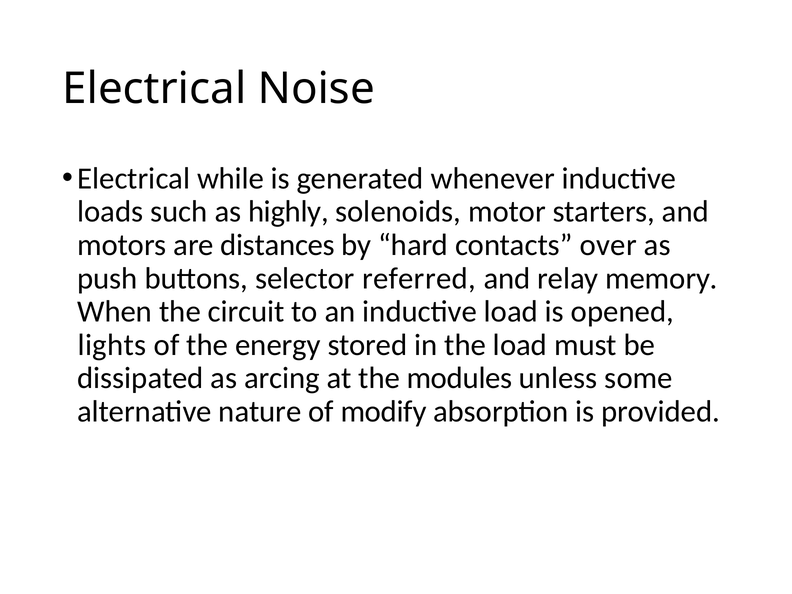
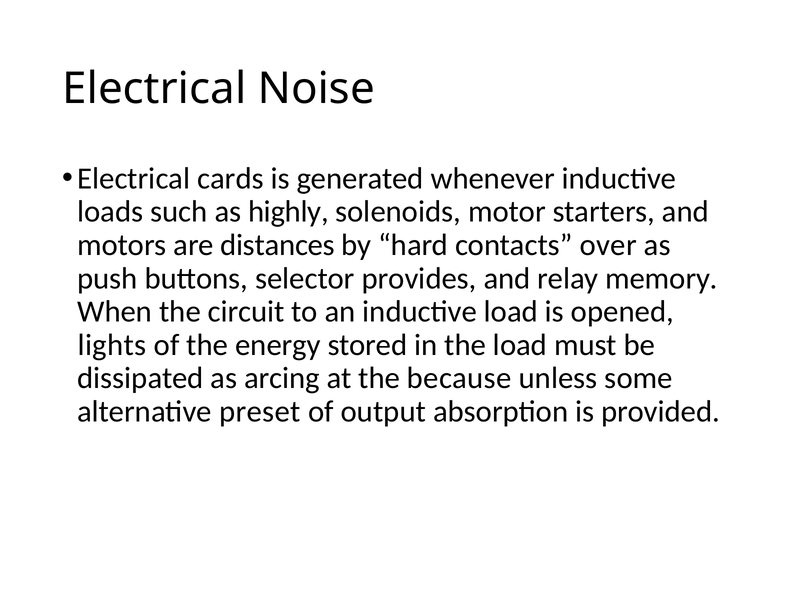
while: while -> cards (230, 179)
referred: referred -> provides (419, 278)
modules: modules -> because (459, 378)
nature: nature -> preset (260, 411)
modify: modify -> output (383, 411)
